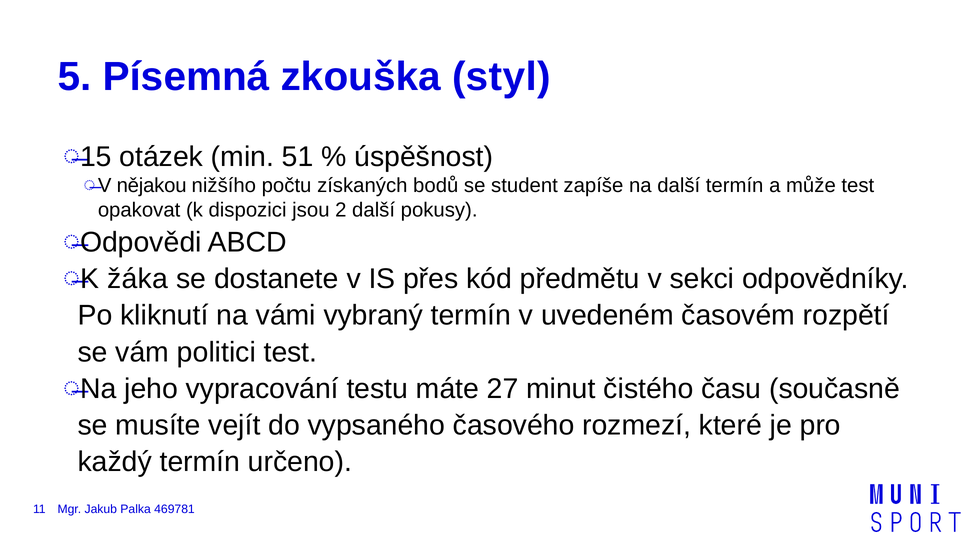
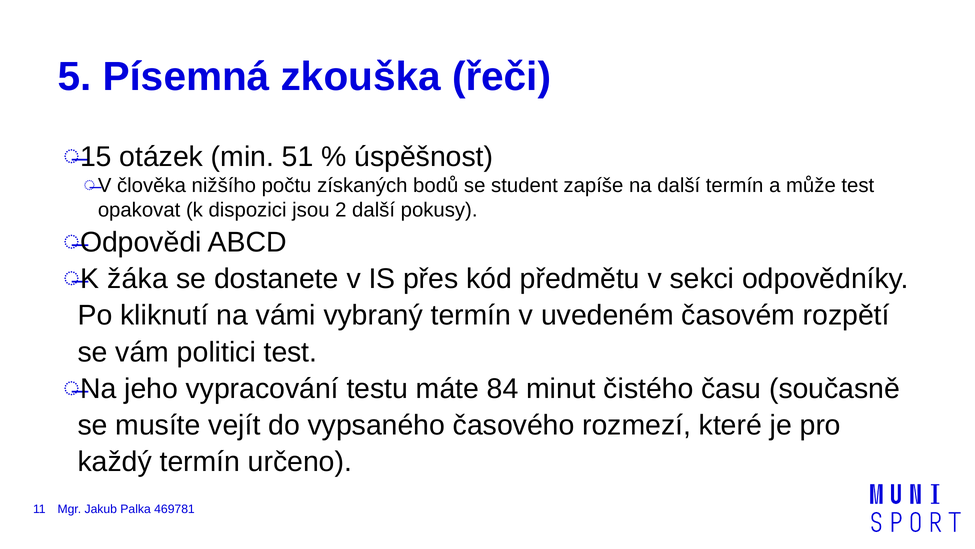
styl: styl -> řeči (502, 77)
nějakou: nějakou -> člověka (152, 185)
27: 27 -> 84 (503, 388)
